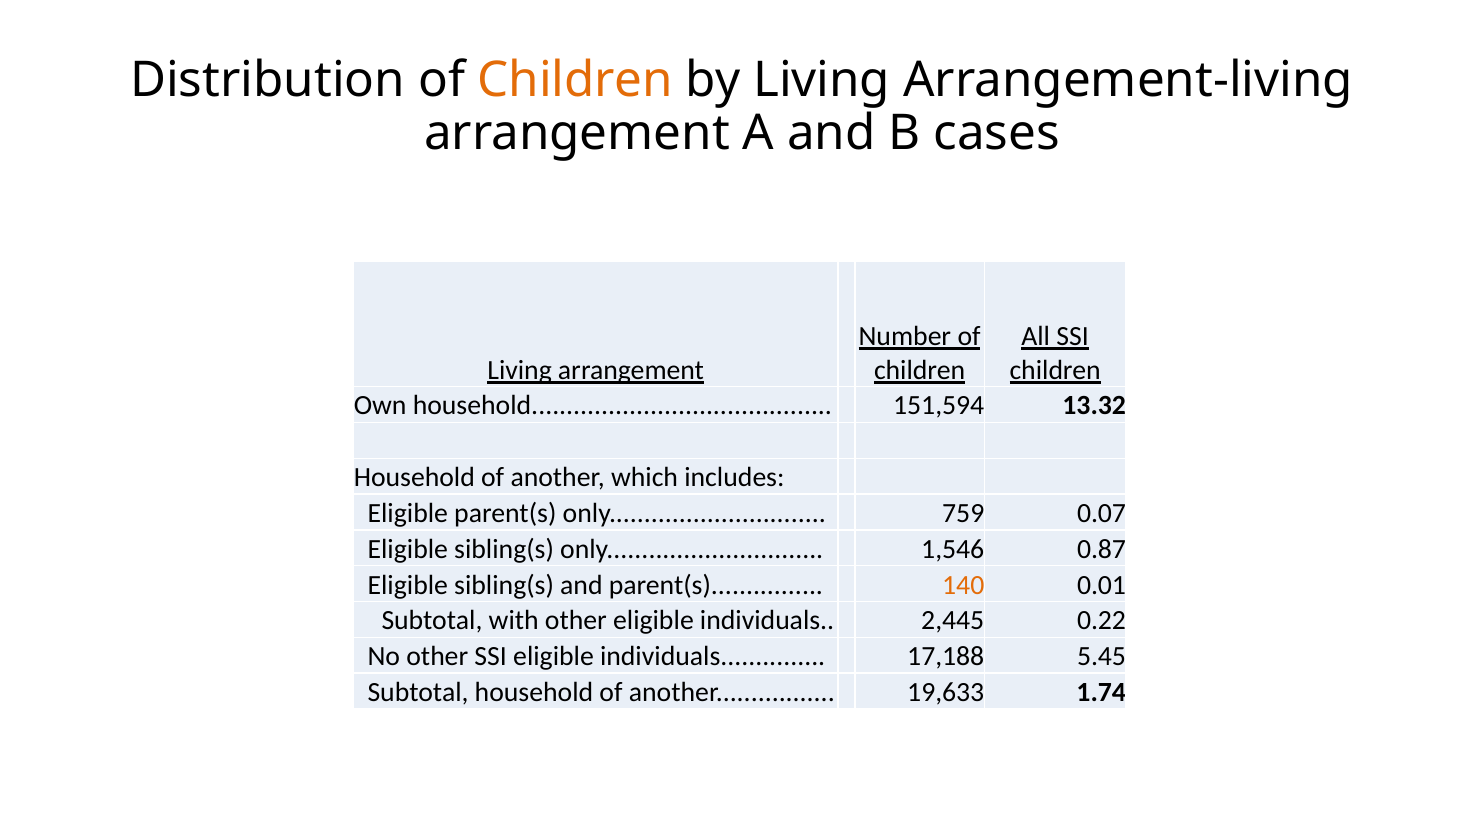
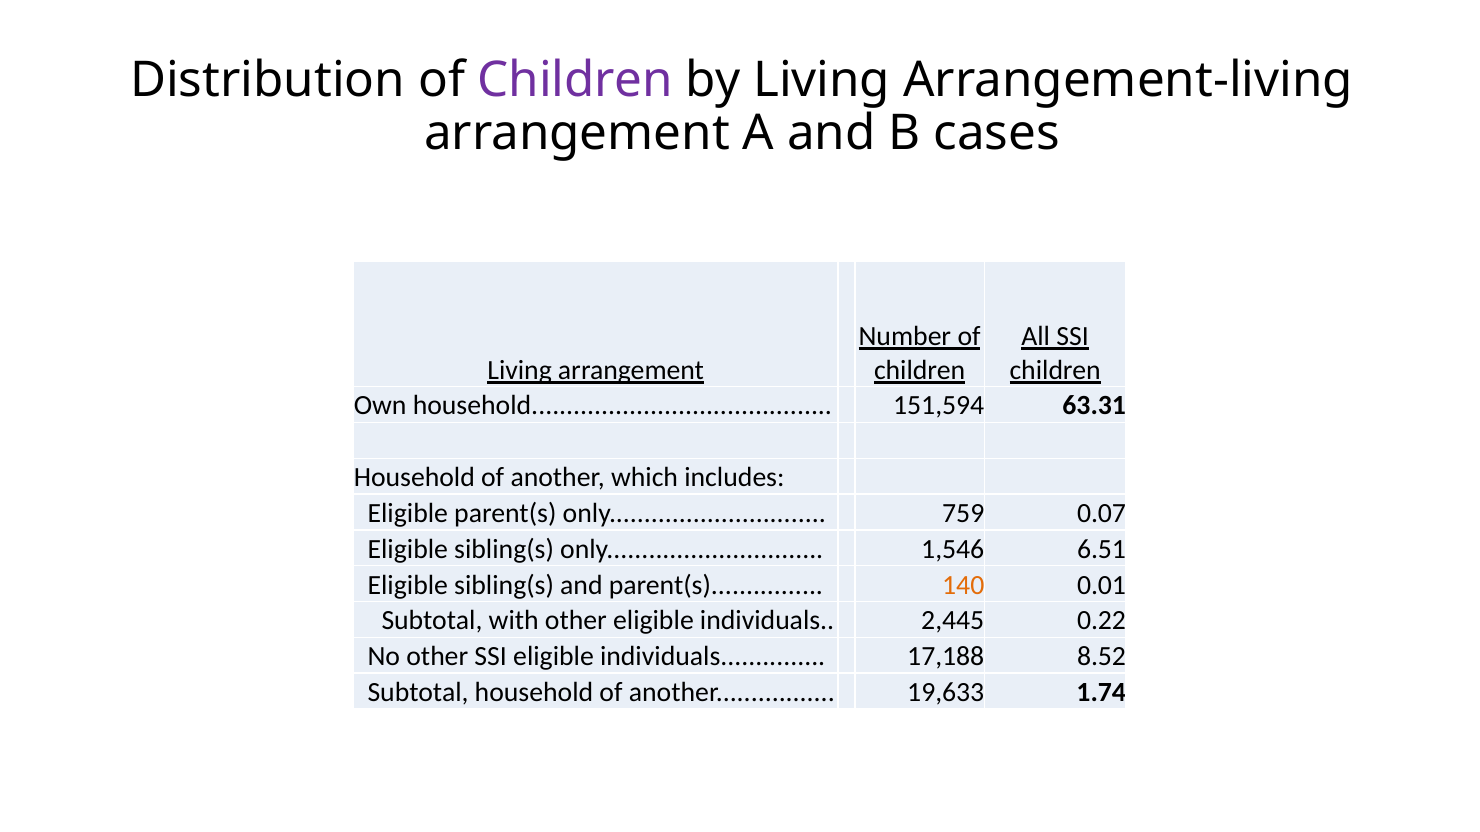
Children colour: orange -> purple (575, 80)
13.32: 13.32 -> 63.31 (1094, 406)
0.87: 0.87 -> 6.51 (1102, 549)
5.45: 5.45 -> 8.52 (1102, 657)
